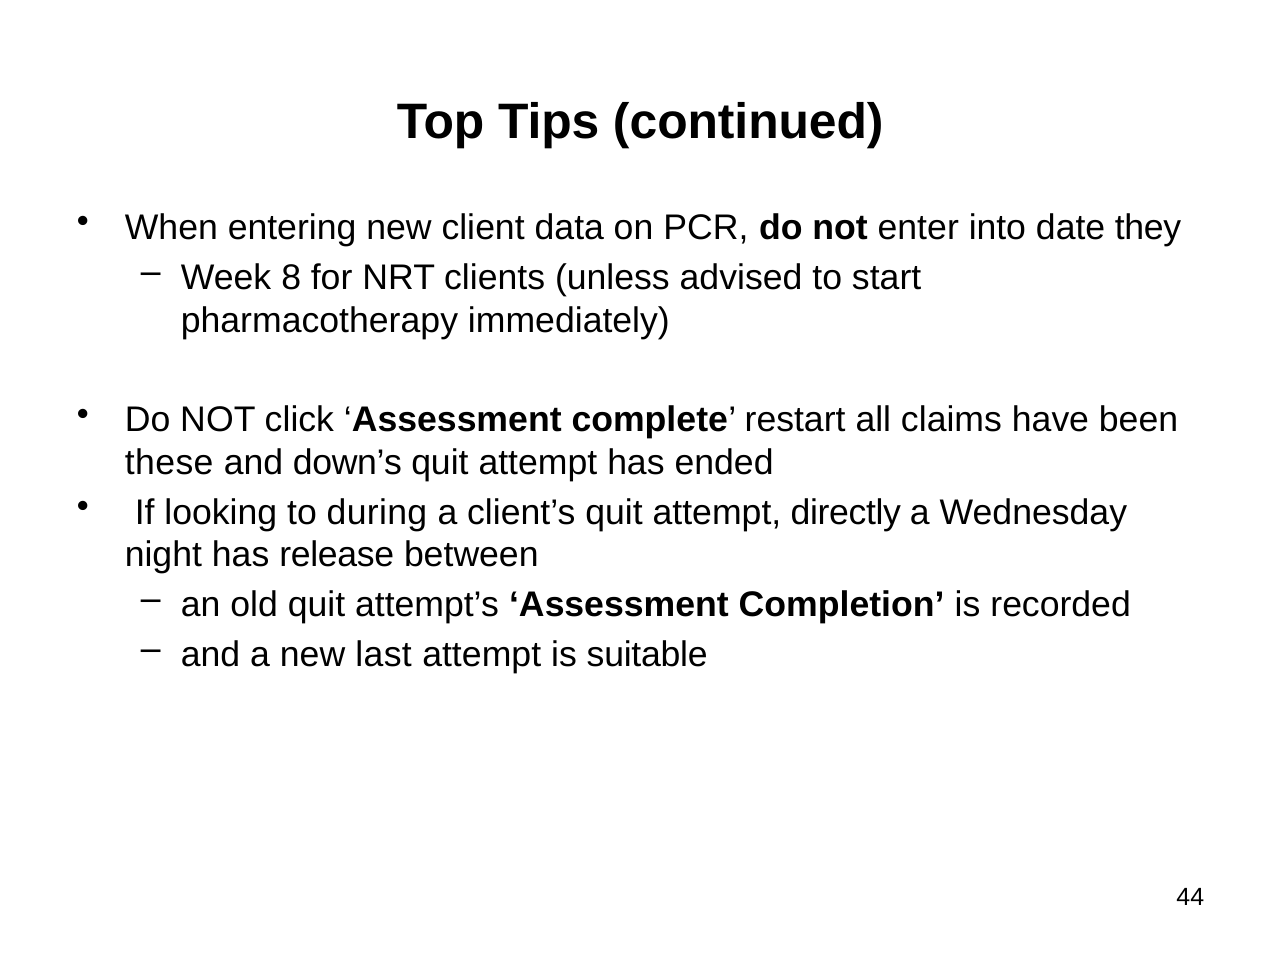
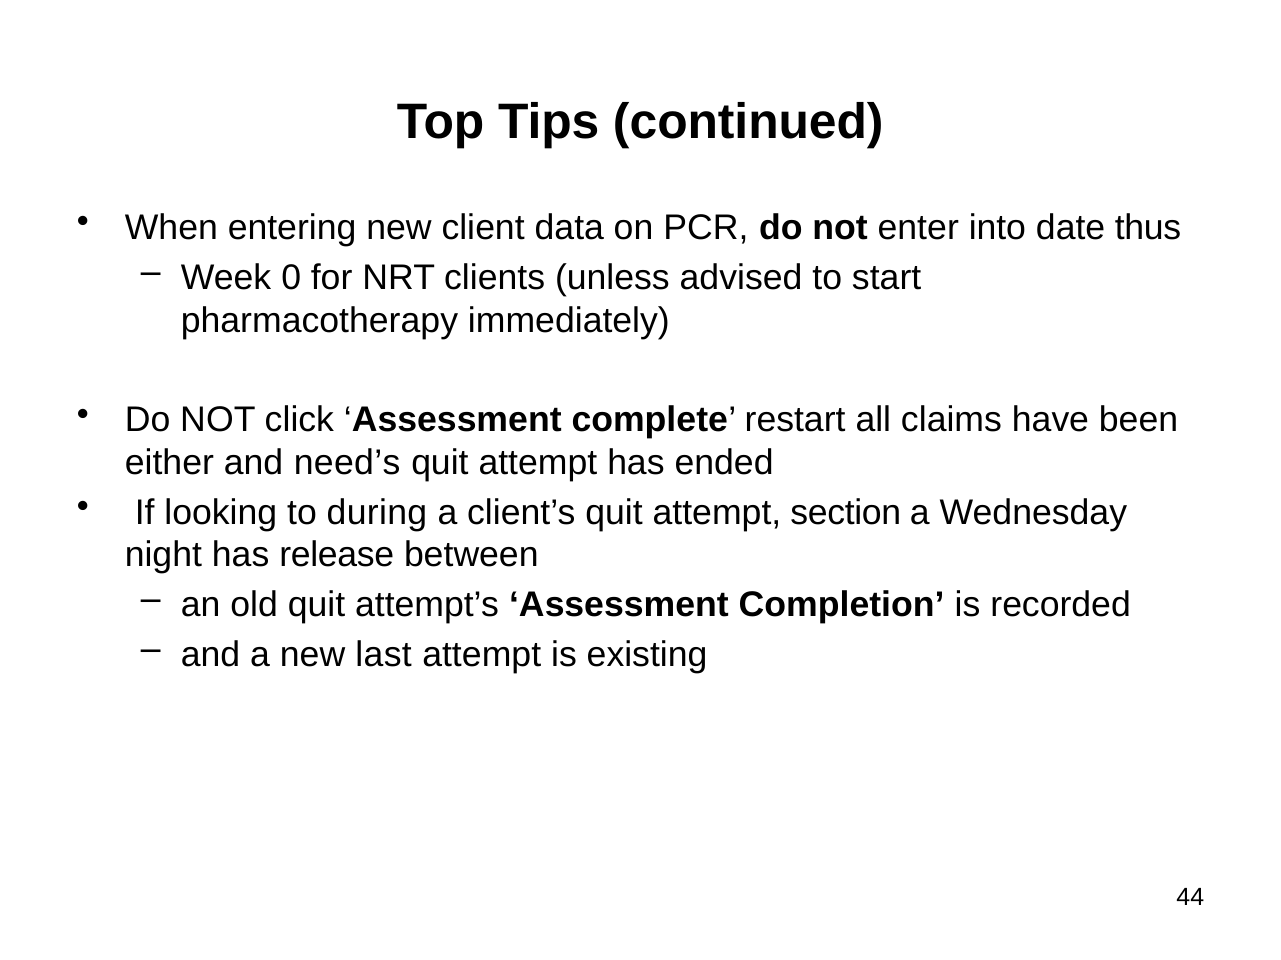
they: they -> thus (1148, 228)
8: 8 -> 0 (291, 278)
these: these -> either (169, 463)
down’s: down’s -> need’s (347, 463)
directly: directly -> section (846, 513)
suitable: suitable -> existing (647, 655)
